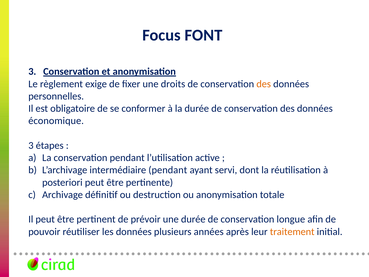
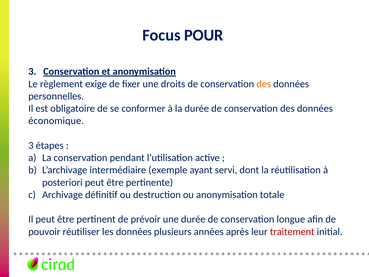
FONT: FONT -> POUR (204, 35)
intermédiaire pendant: pendant -> exemple (168, 170)
traitement colour: orange -> red (292, 231)
